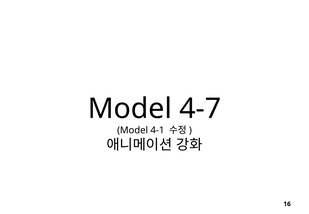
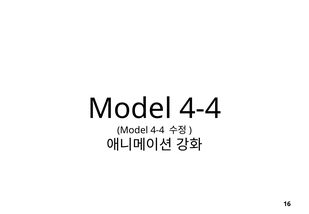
4-7: 4-7 -> 4-4 (200, 109)
4-1: 4-1 -> 4-4 (157, 130)
